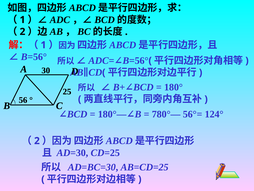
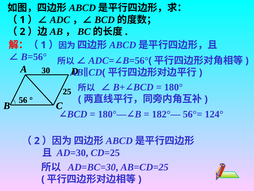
780°—: 780°— -> 182°— (166, 114)
